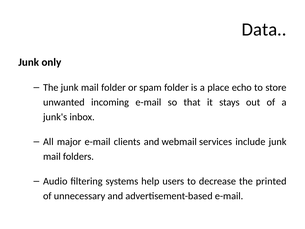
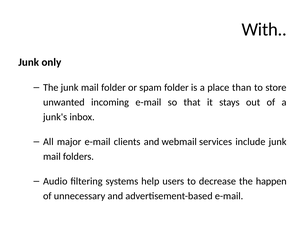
Data: Data -> With (264, 30)
echo: echo -> than (242, 88)
printed: printed -> happen (271, 181)
